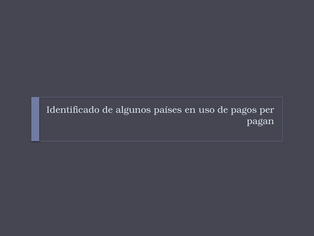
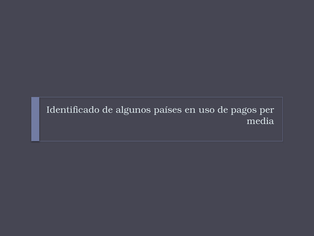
pagan: pagan -> media (261, 121)
